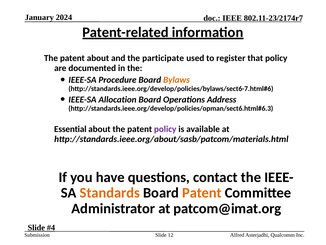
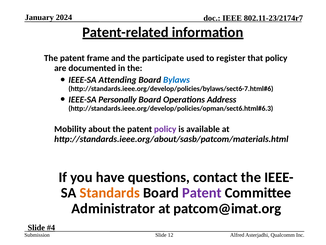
patent about: about -> frame (98, 58)
Procedure: Procedure -> Attending (117, 80)
Bylaws colour: orange -> blue (176, 80)
Allocation: Allocation -> Personally (118, 99)
Essential: Essential -> Mobility (70, 129)
Patent colour: orange -> purple (202, 193)
